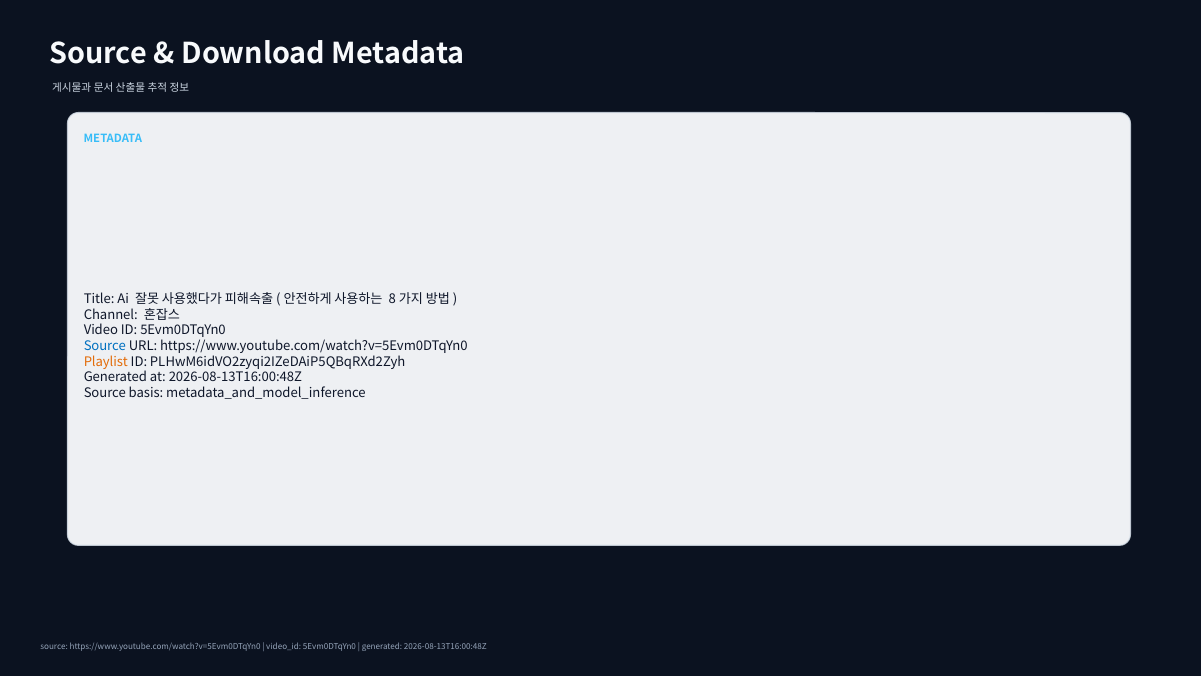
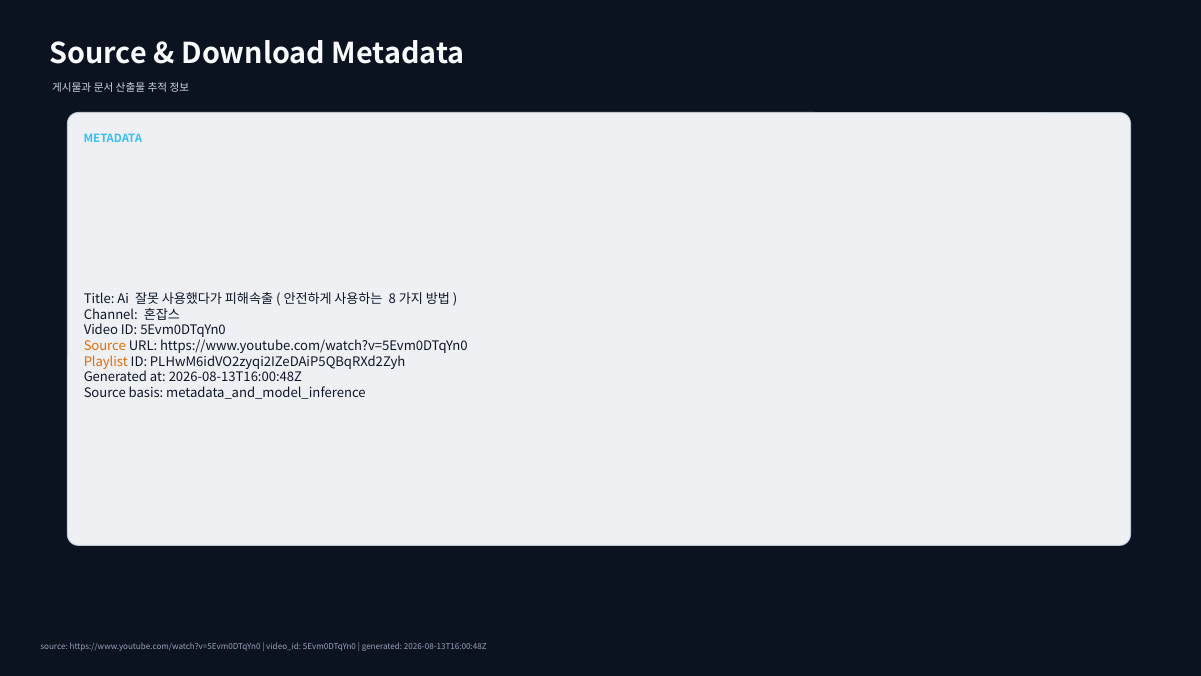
Source colour: blue -> orange (105, 346)
